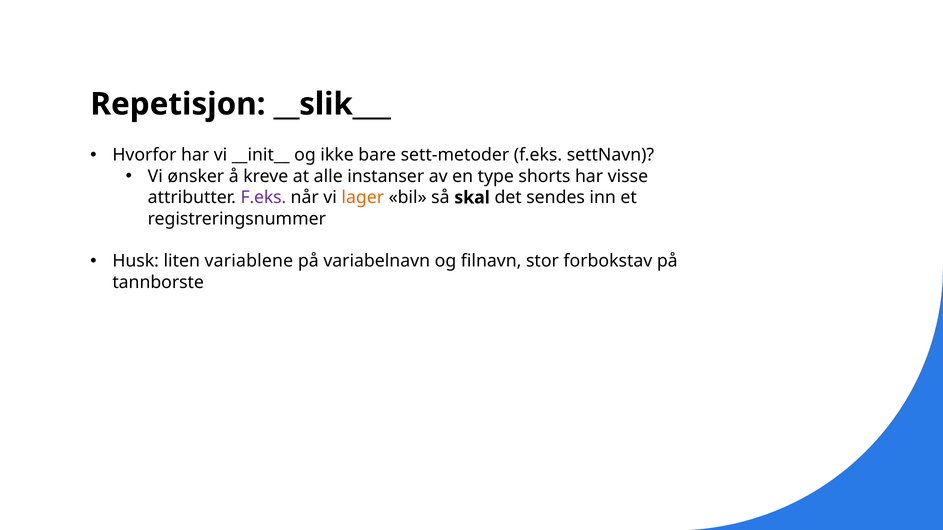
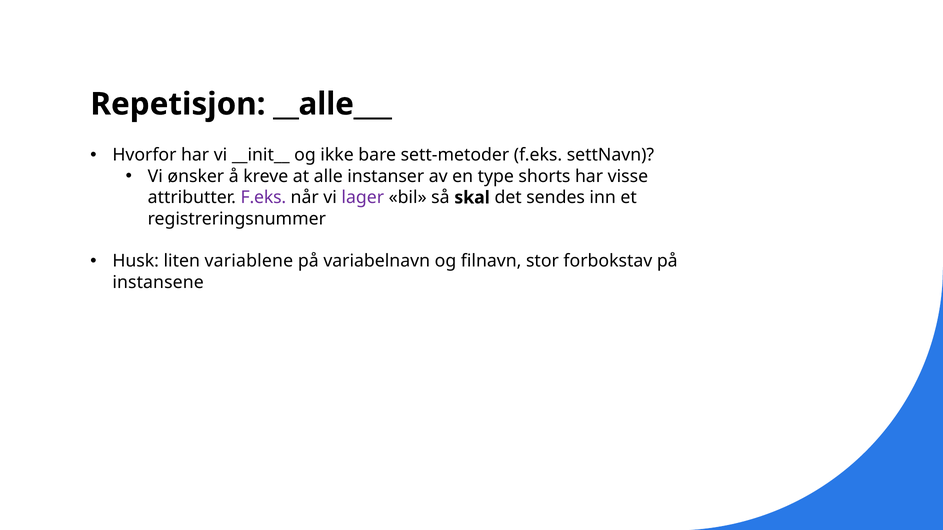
__slik___: __slik___ -> __alle___ (332, 104)
lager colour: orange -> purple (363, 198)
tannborste: tannborste -> instansene (158, 283)
